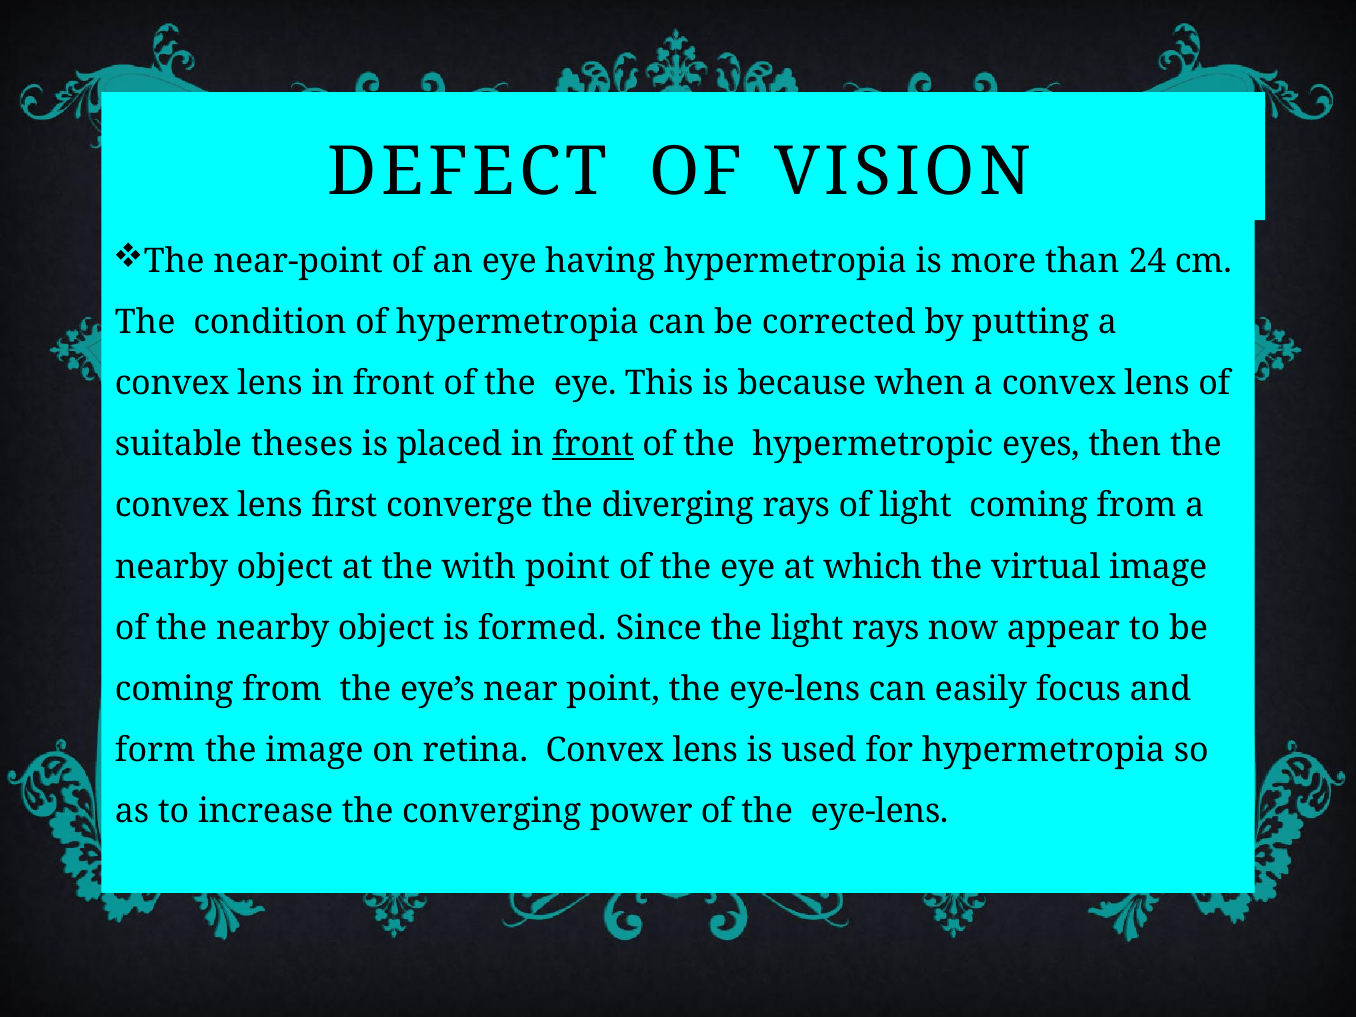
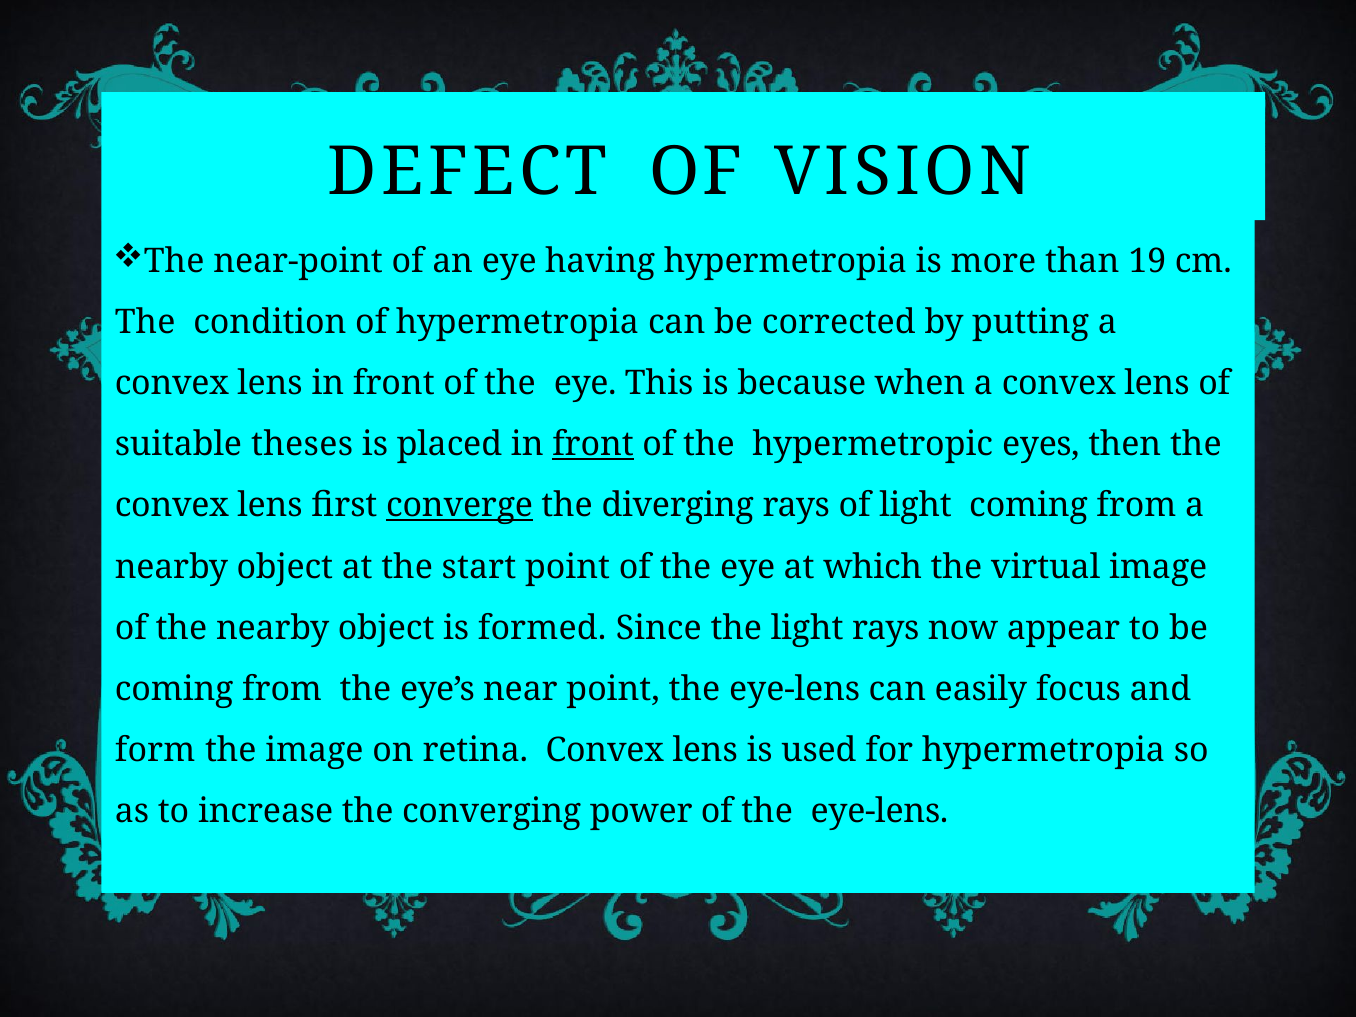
24: 24 -> 19 (1147, 262)
converge underline: none -> present (460, 506)
with: with -> start (479, 567)
